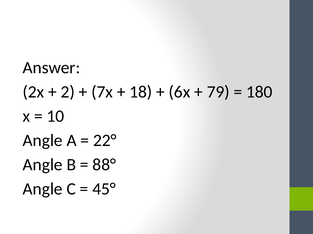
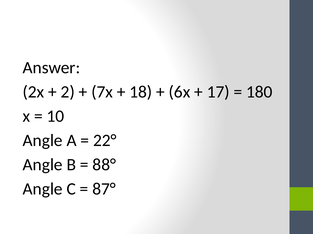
79: 79 -> 17 (218, 92)
45°: 45° -> 87° (104, 190)
